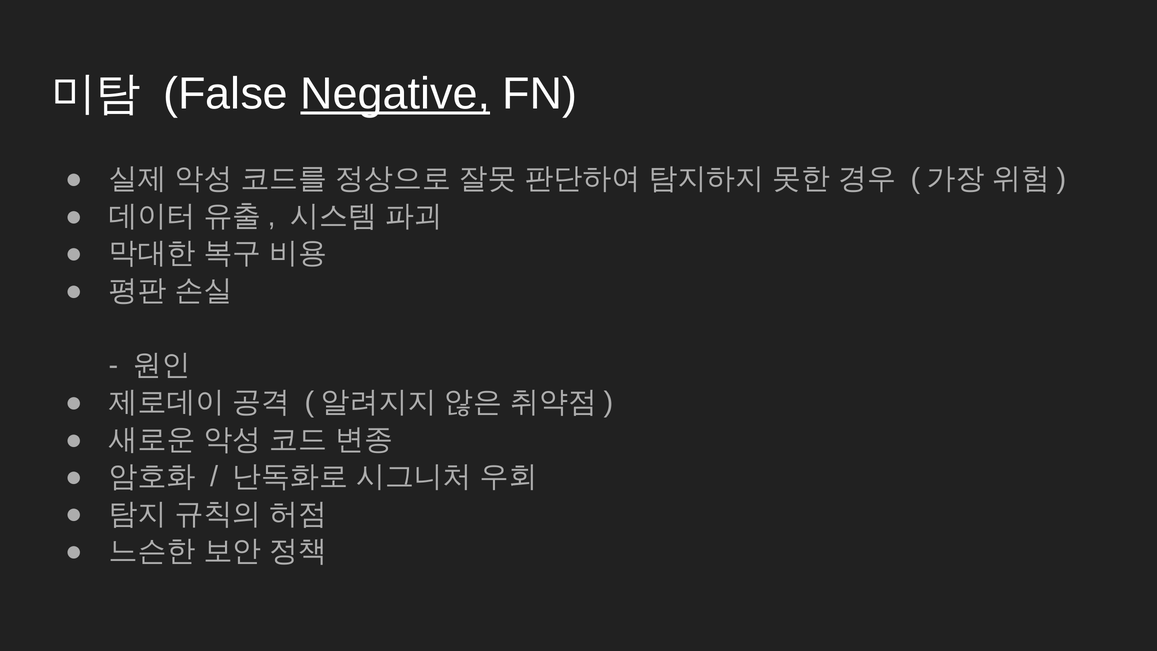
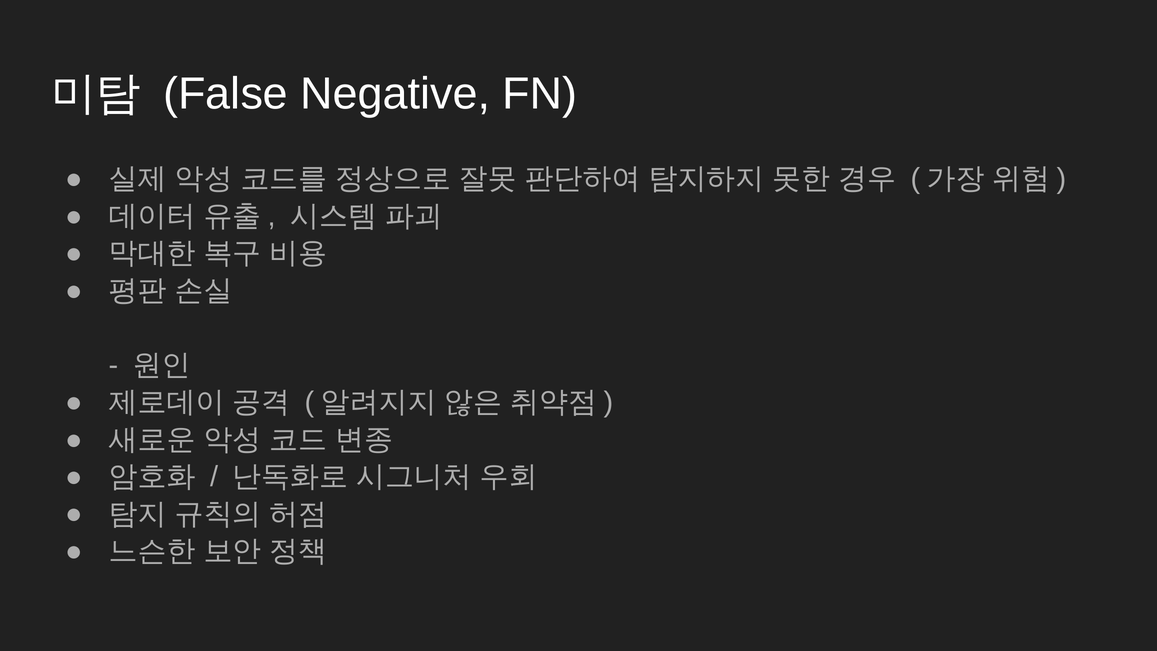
Negative underline: present -> none (395, 94)
